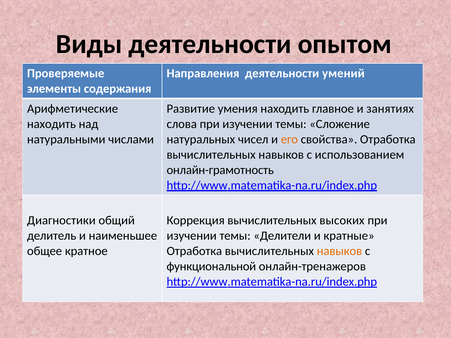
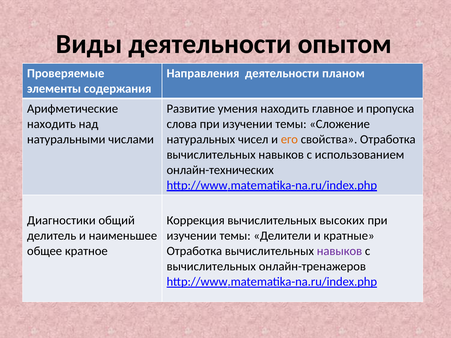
умений: умений -> планом (343, 73)
занятиях: занятиях -> пропуска (390, 109)
онлайн-грамотность: онлайн-грамотность -> онлайн-технических (220, 170)
навыков colour: orange -> purple (339, 251)
функциональной: функциональной -> вычислительных (211, 267)
